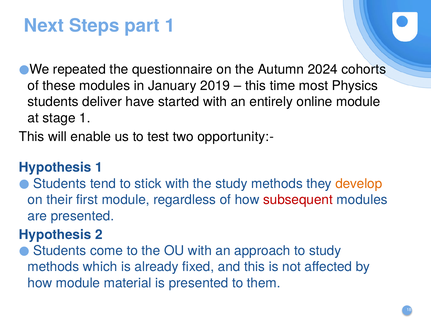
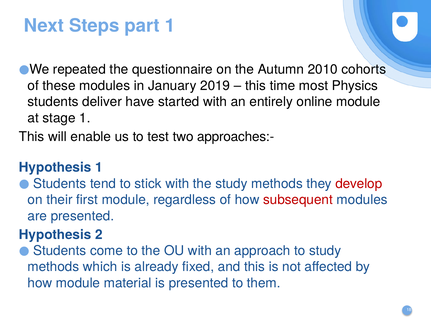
2024: 2024 -> 2010 (323, 70)
opportunity:-: opportunity:- -> approaches:- (236, 137)
develop colour: orange -> red (359, 184)
